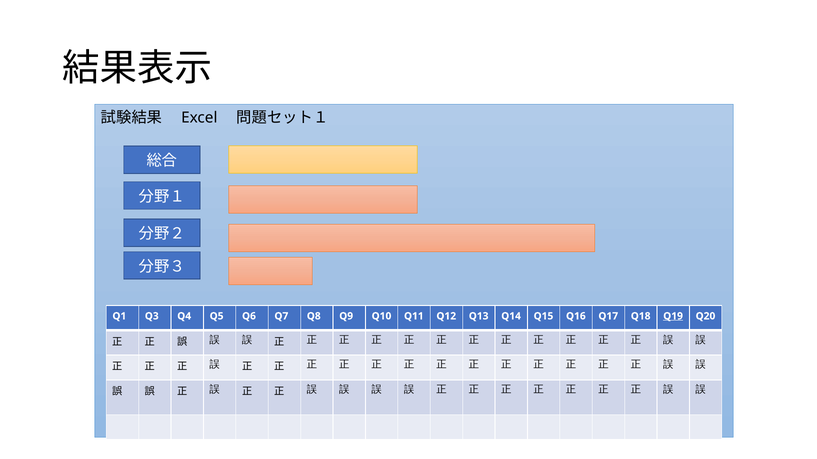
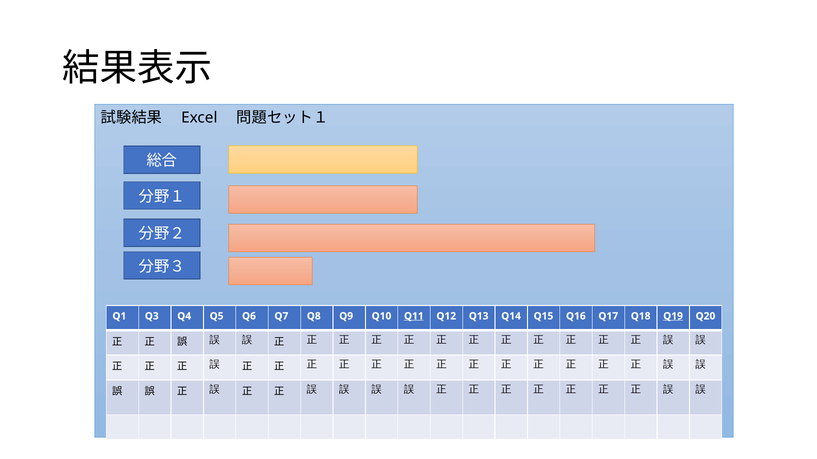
Q11 underline: none -> present (414, 316)
